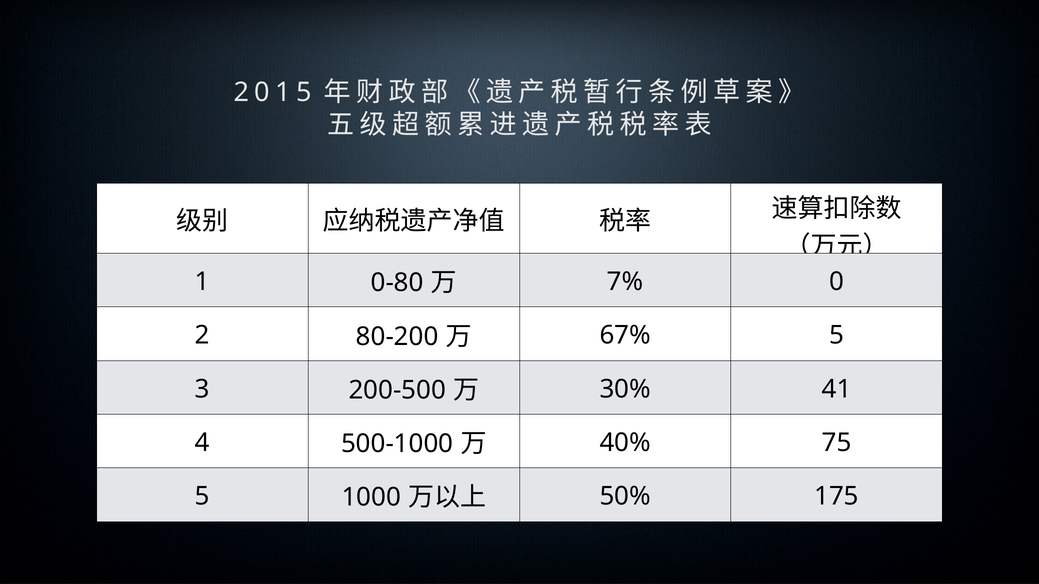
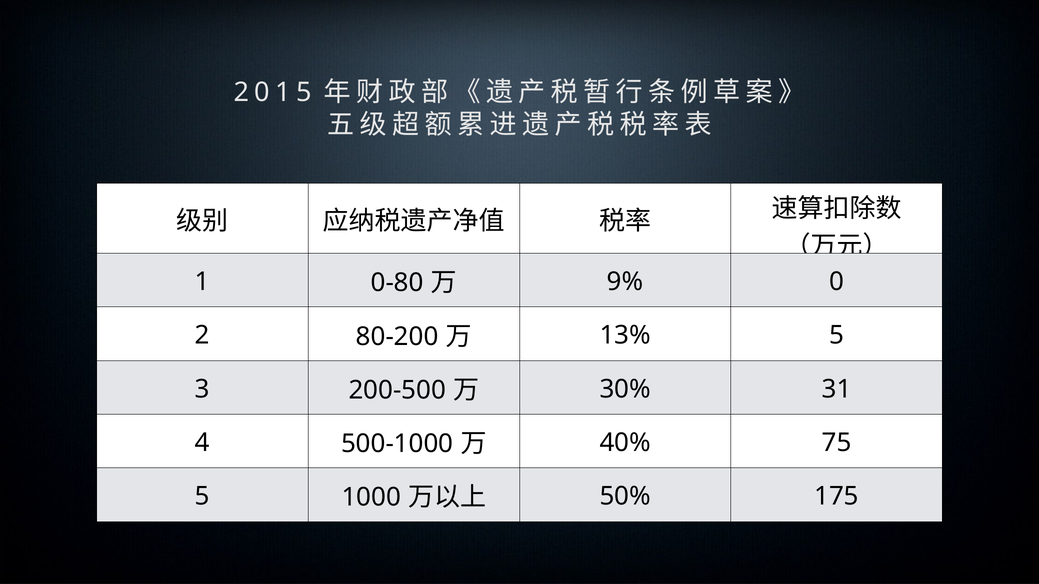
7%: 7% -> 9% (625, 282)
67%: 67% -> 13% (625, 336)
41: 41 -> 31 (837, 389)
